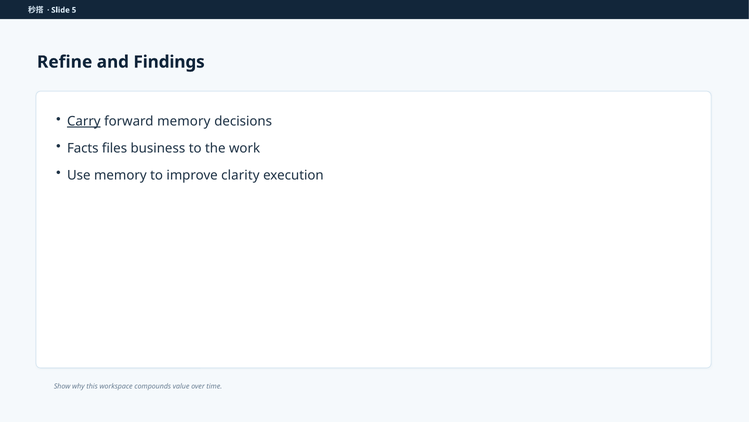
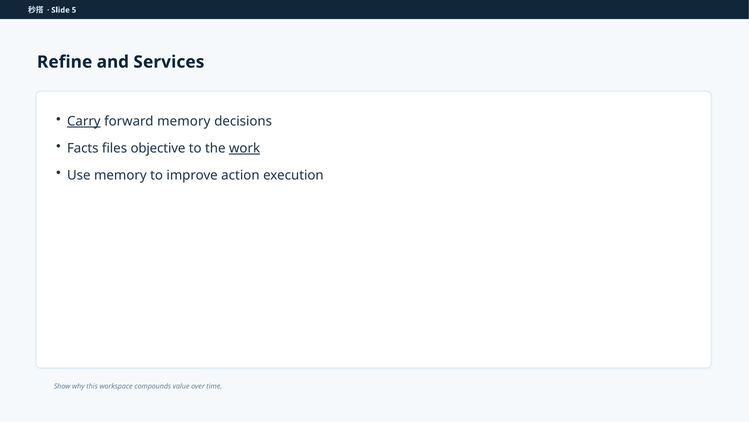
Findings: Findings -> Services (169, 62)
business: business -> objective (158, 148)
work underline: none -> present (245, 148)
clarity: clarity -> action (240, 175)
